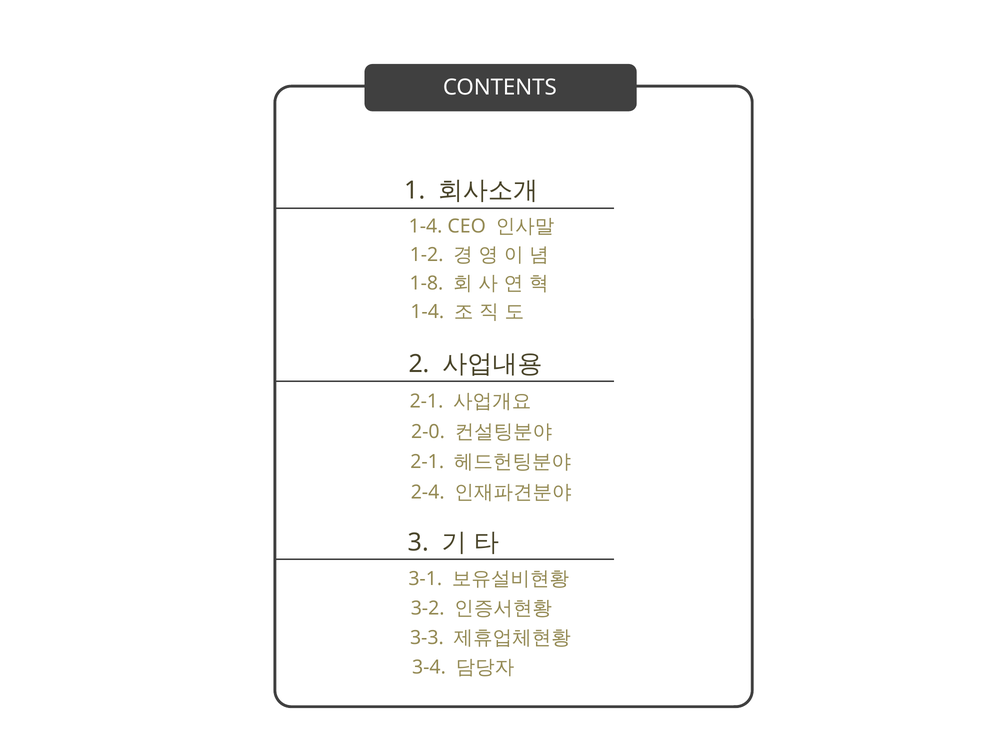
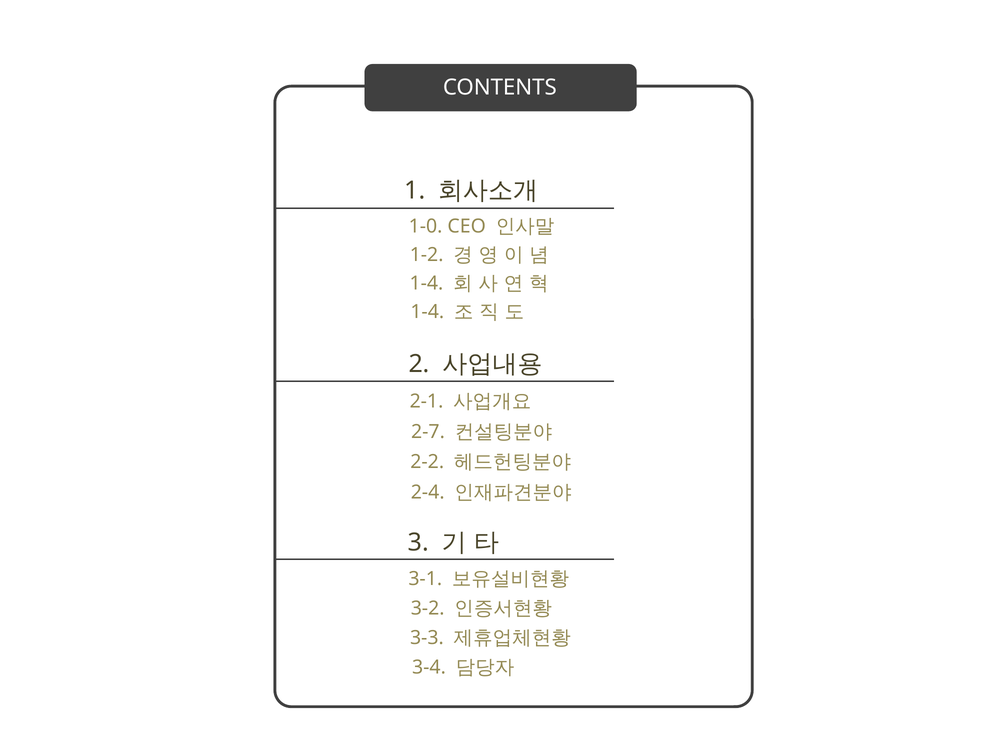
1-4: 1-4 -> 1-0 (426, 226)
1-8: 1-8 -> 1-4 (426, 284)
2-0: 2-0 -> 2-7 (428, 432)
2-1: 2-1 -> 2-2 (427, 462)
